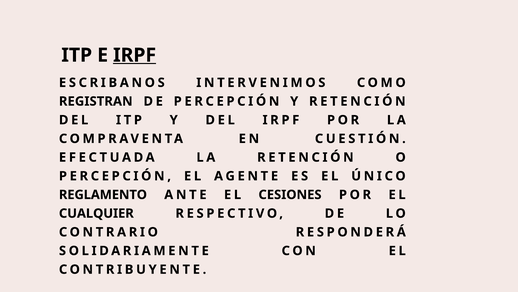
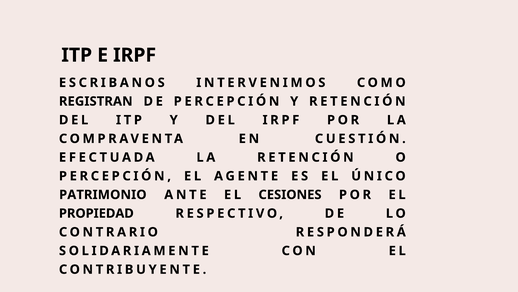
IRPF underline: present -> none (135, 55)
REGLAMENTO: REGLAMENTO -> PATRIMONIO (103, 194)
CUALQUIER: CUALQUIER -> PROPIEDAD (96, 213)
